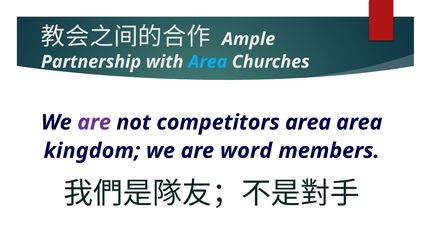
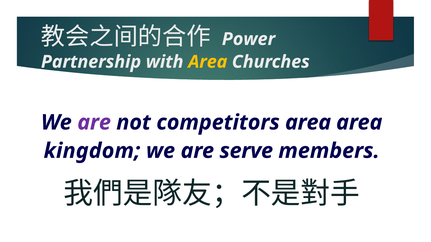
Ample: Ample -> Power (249, 39)
Area colour: light blue -> yellow (208, 62)
word: word -> serve (246, 151)
